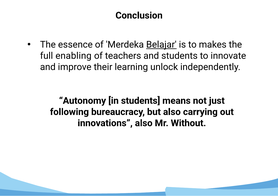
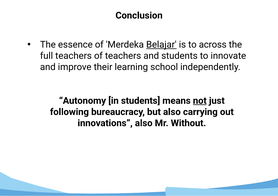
makes: makes -> across (213, 45)
full enabling: enabling -> teachers (74, 56)
unlock: unlock -> school (164, 67)
not underline: none -> present (200, 101)
